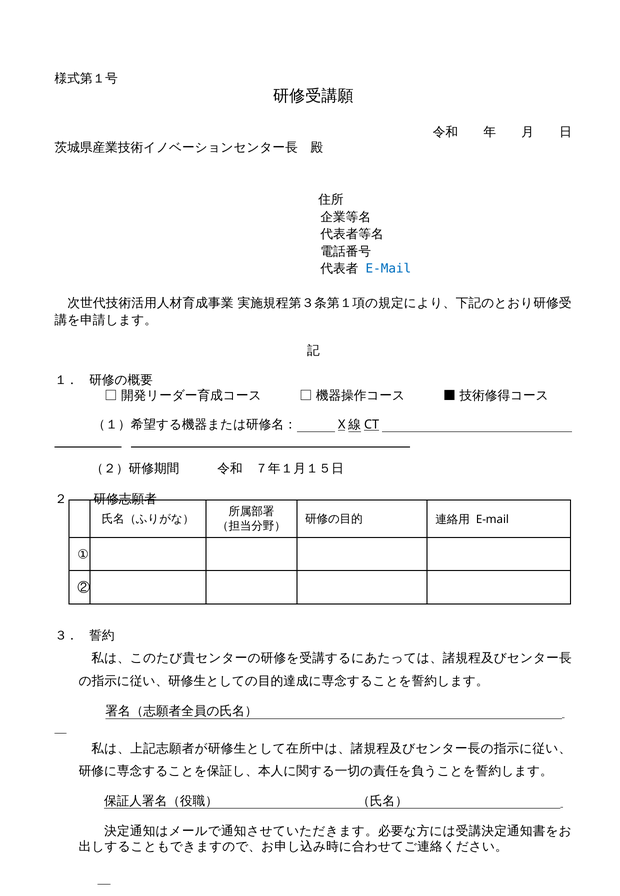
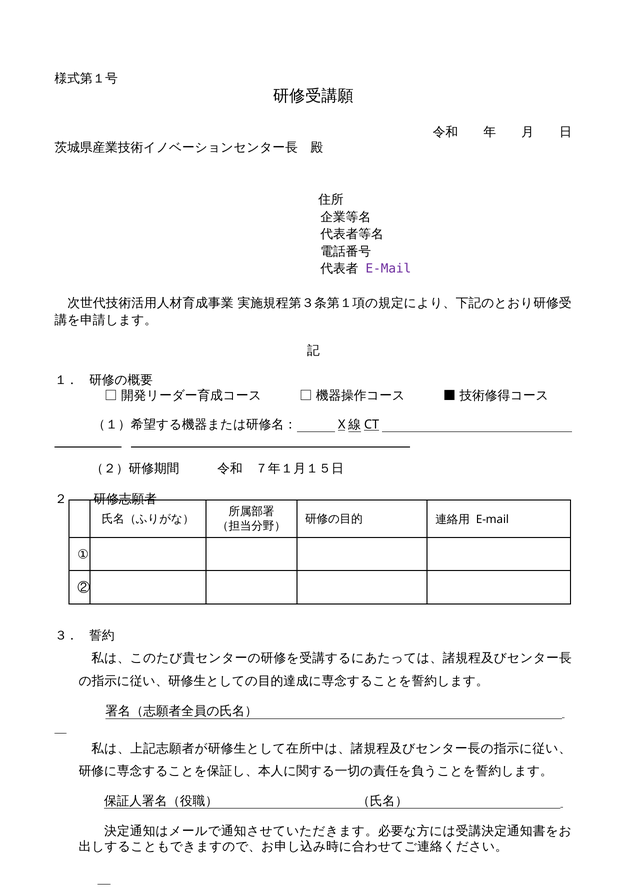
E-Mail colour: blue -> purple (388, 269)
